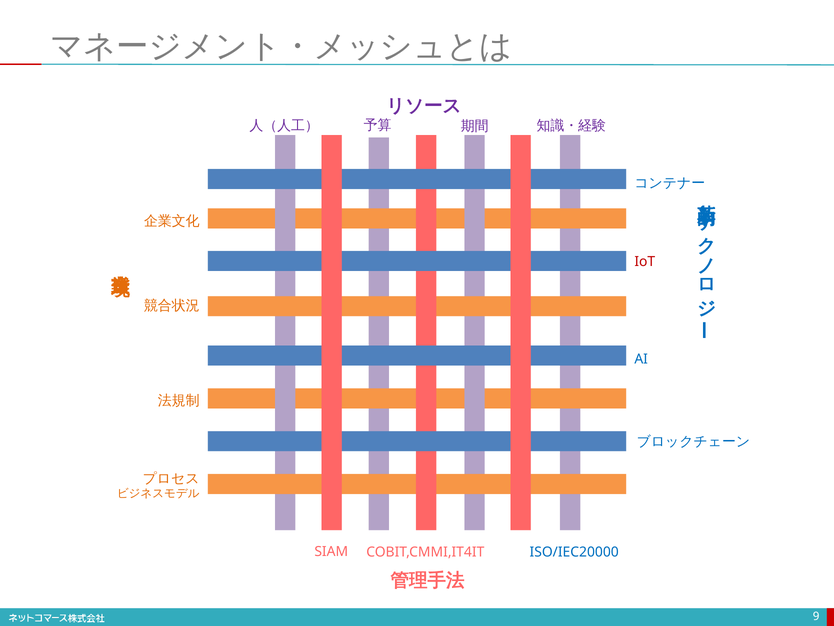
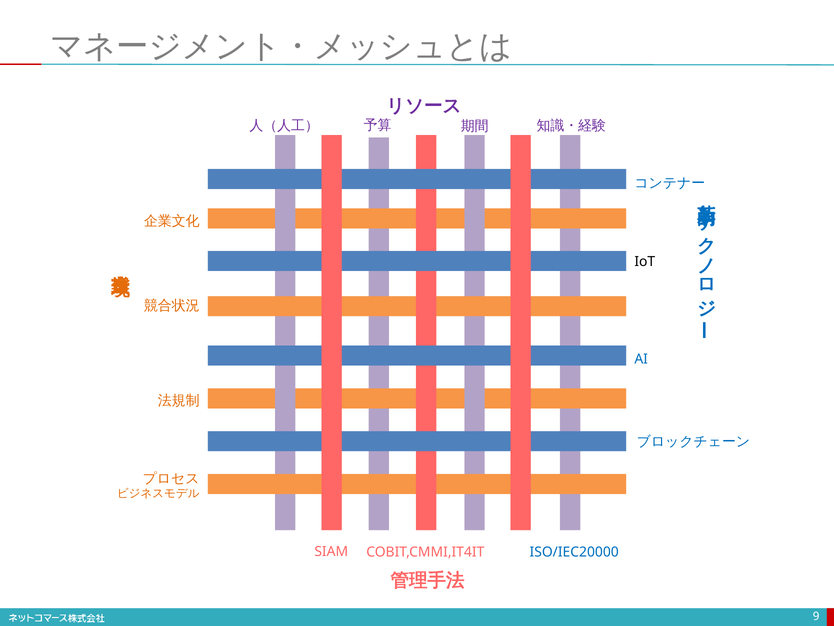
IoT colour: red -> black (645, 262)
